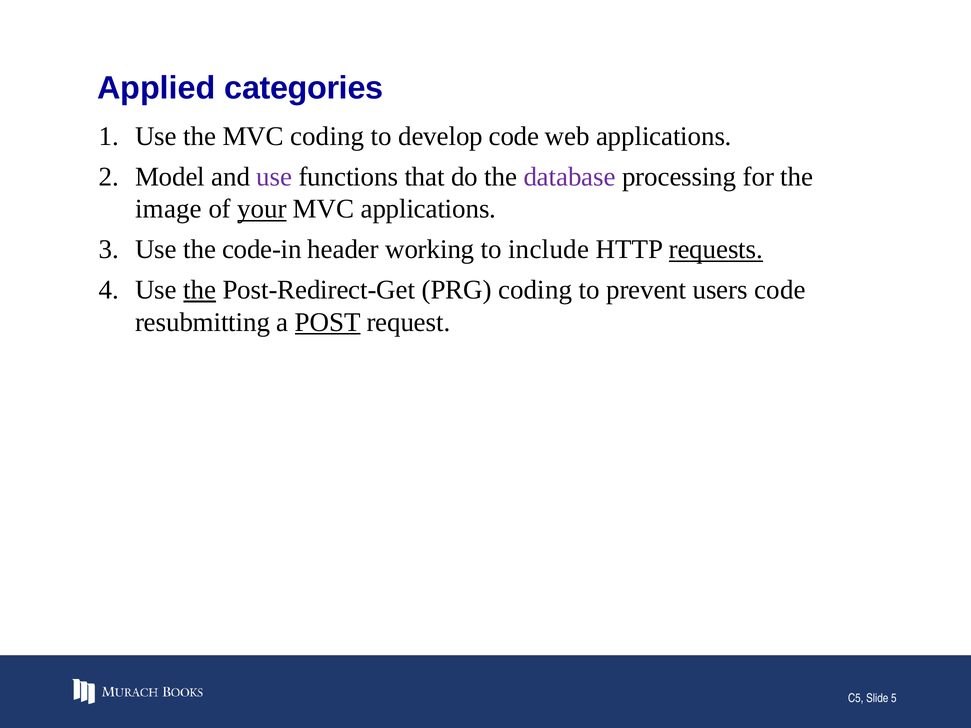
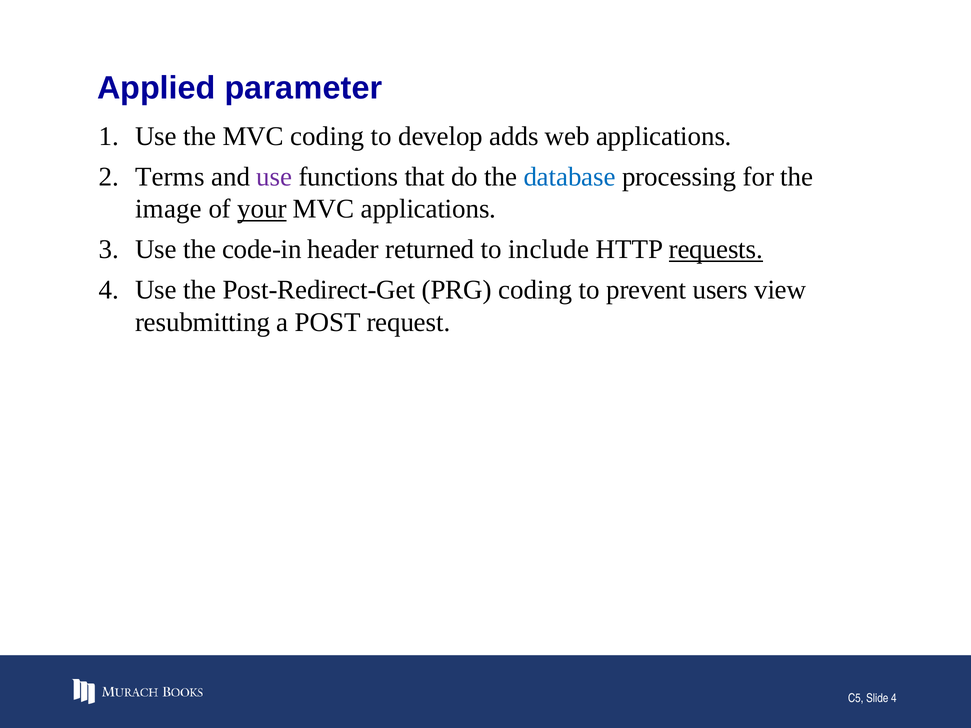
categories: categories -> parameter (304, 88)
develop code: code -> adds (514, 136)
Model: Model -> Terms (170, 177)
database colour: purple -> blue (570, 177)
working: working -> returned (430, 250)
the underline: present -> none (200, 290)
users code: code -> view (780, 290)
POST underline: present -> none (328, 322)
Slide 5: 5 -> 4 (894, 699)
